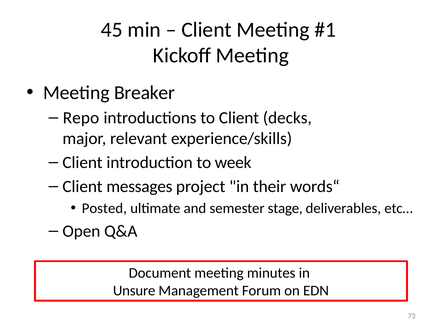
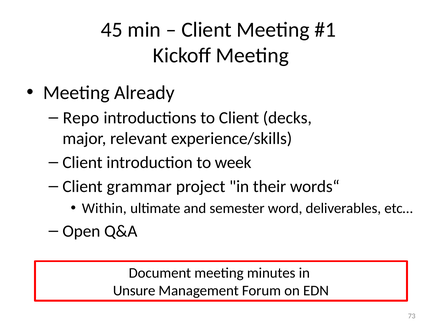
Breaker: Breaker -> Already (144, 93)
messages: messages -> grammar (139, 187)
Posted: Posted -> Within (104, 209)
stage: stage -> word (285, 209)
